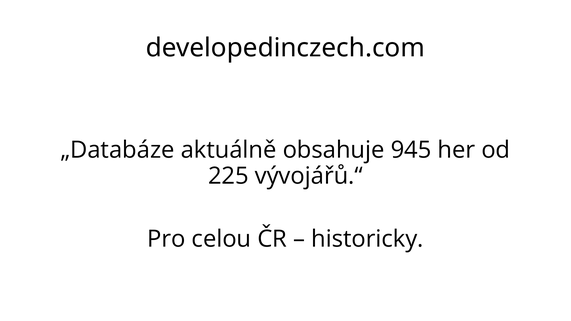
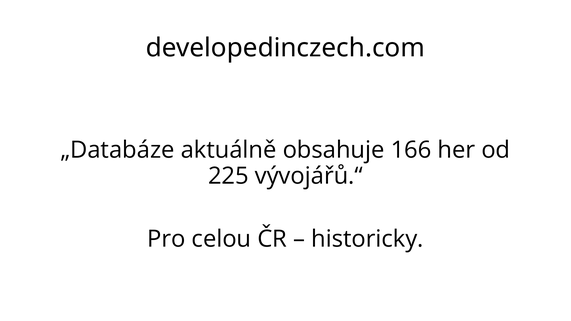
945: 945 -> 166 (411, 150)
